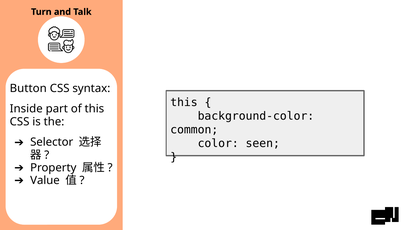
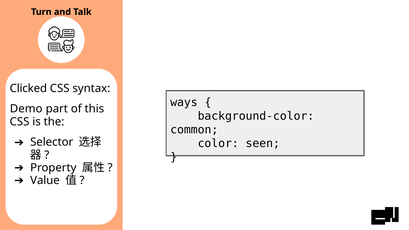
Button: Button -> Clicked (28, 89)
this: this -> ways (184, 102)
Inside: Inside -> Demo (26, 109)
